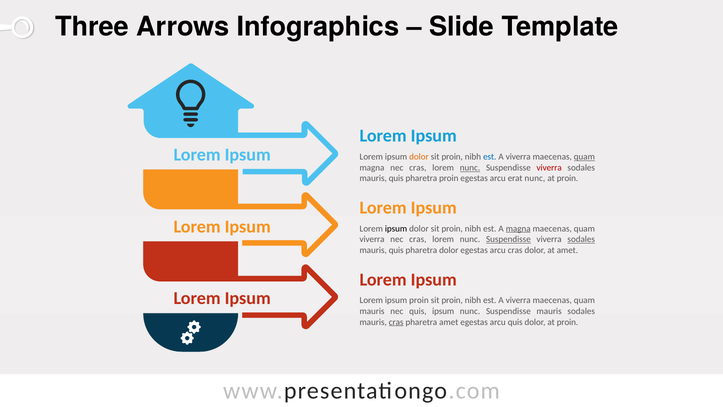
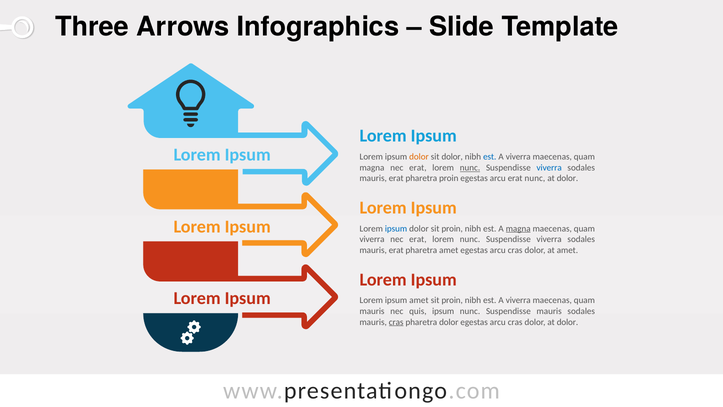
proin: proin -> dolor (452, 157)
quam underline: present -> none (584, 157)
magna nec cras: cras -> erat (418, 168)
viverra colour: red -> blue (549, 168)
quis: quis -> erat (396, 178)
proin: proin -> dolor (567, 178)
ipsum colour: black -> blue (396, 228)
cras: cras -> erat (418, 239)
Suspendisse underline: present -> none (508, 239)
sodales underline: present -> none (581, 239)
quis: quis -> erat (396, 250)
pharetra dolor: dolor -> amet (449, 250)
ipsum proin: proin -> amet (419, 300)
pharetra amet: amet -> dolor (449, 322)
quis: quis -> cras (515, 322)
dolor at proin: proin -> dolor (567, 322)
